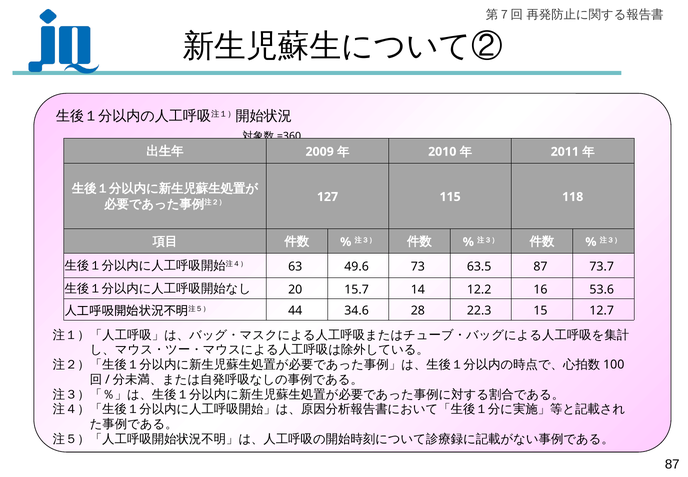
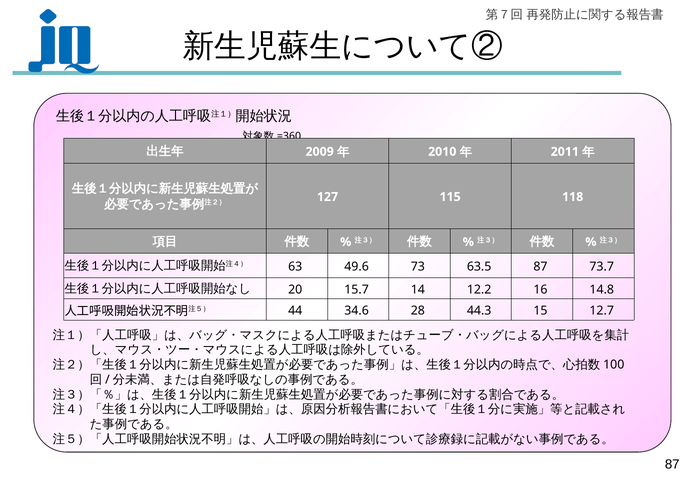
53.6: 53.6 -> 14.8 (602, 289)
22.3: 22.3 -> 44.3 (479, 310)
